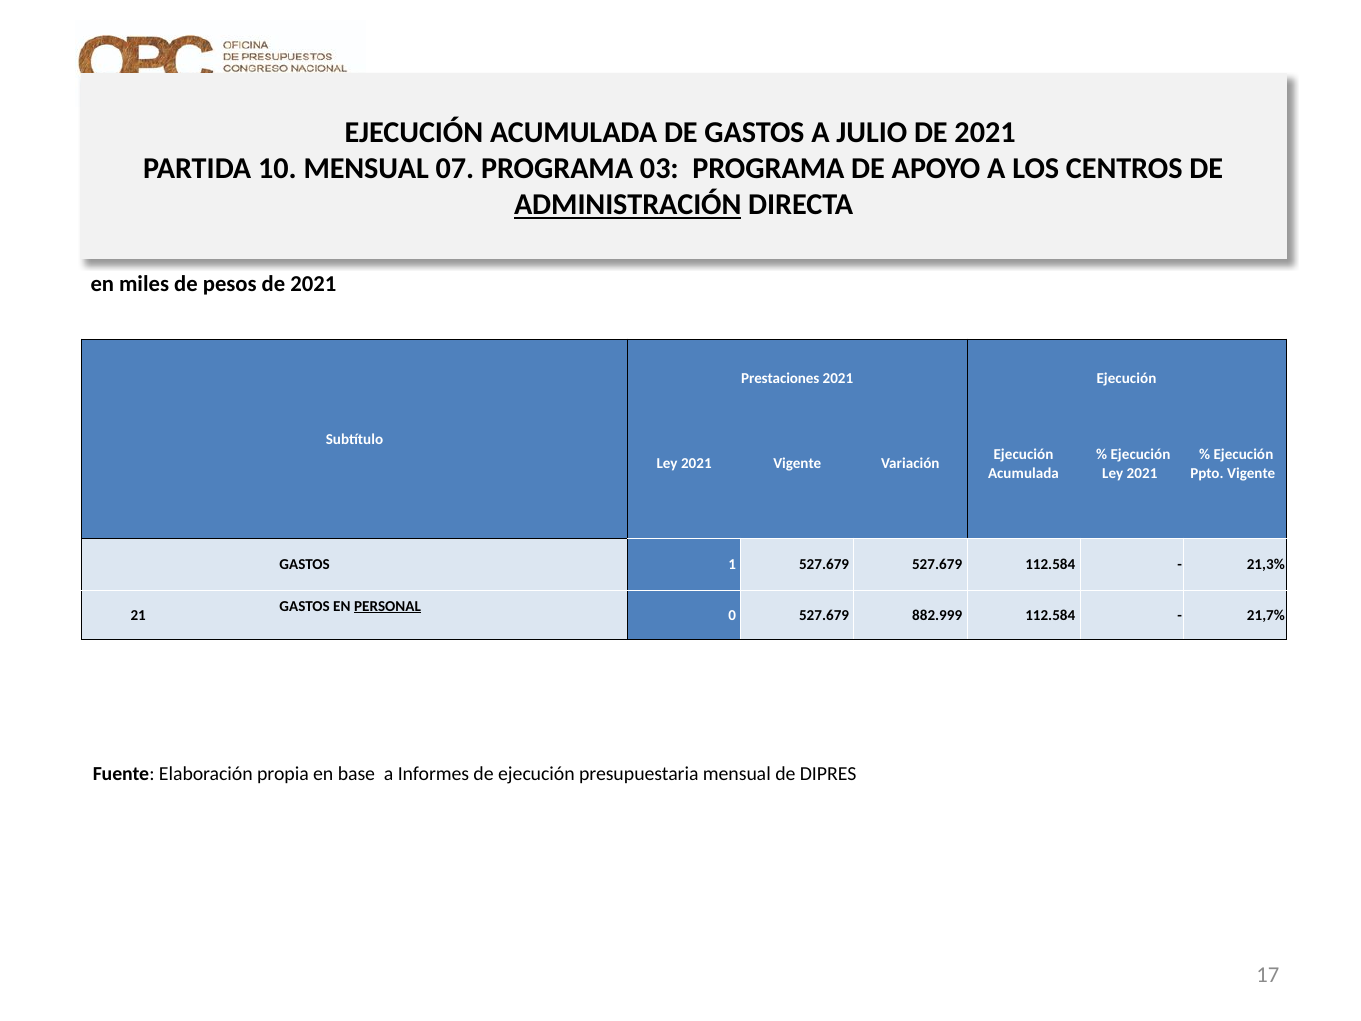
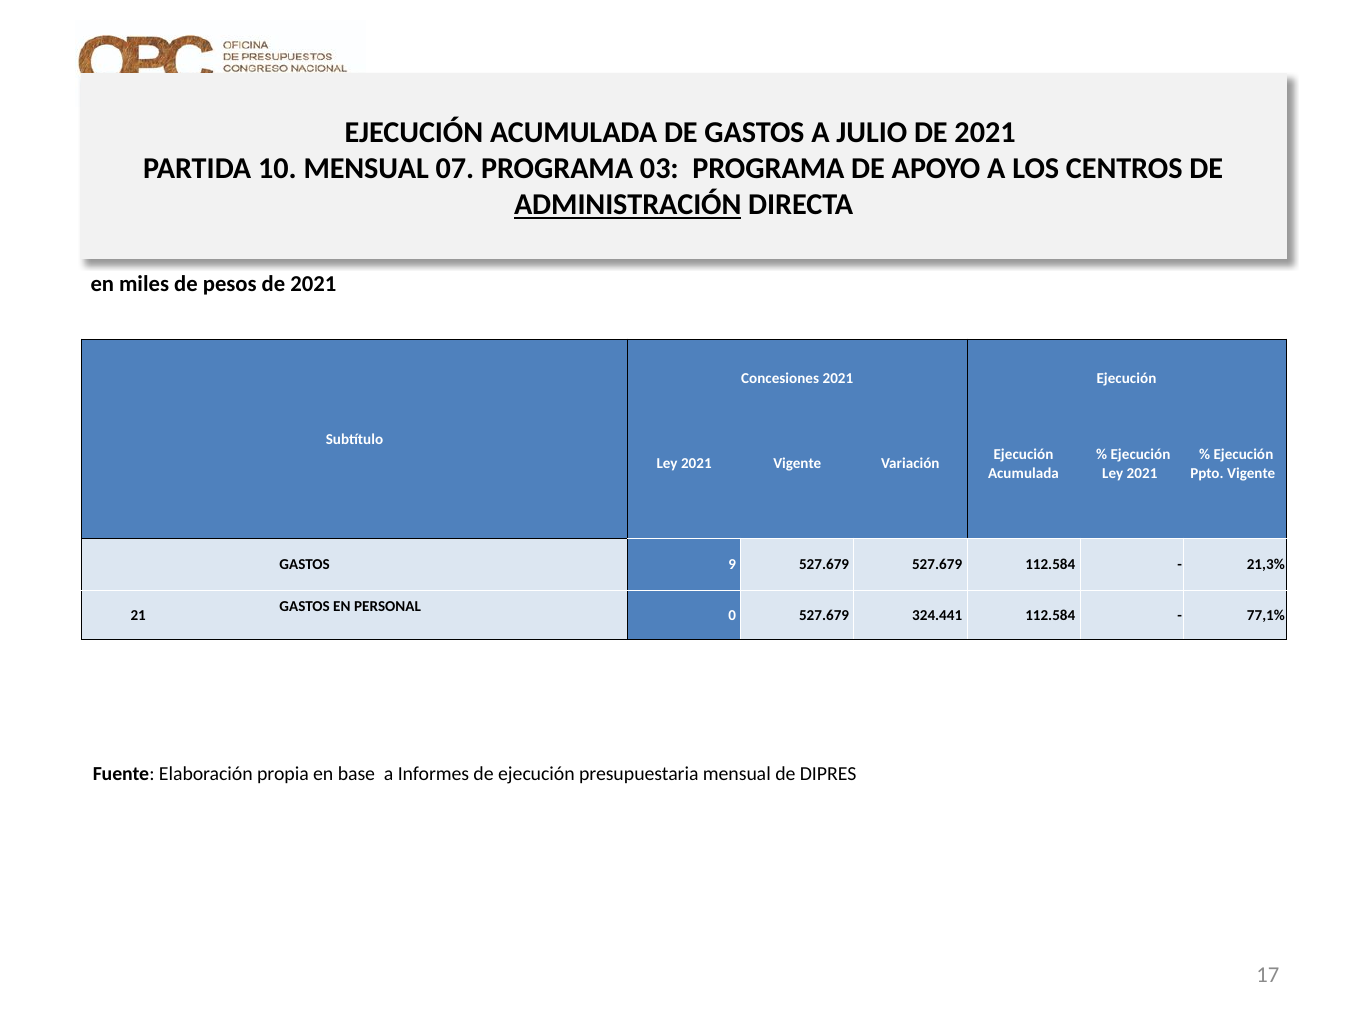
Prestaciones: Prestaciones -> Concesiones (780, 379)
1: 1 -> 9 (732, 565)
PERSONAL underline: present -> none (387, 606)
882.999: 882.999 -> 324.441 (937, 615)
21,7%: 21,7% -> 77,1% (1266, 615)
